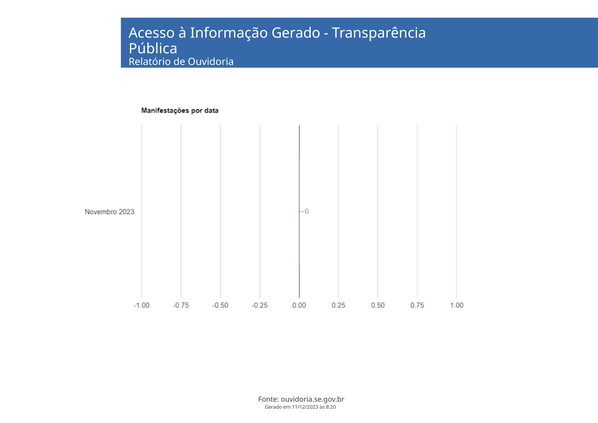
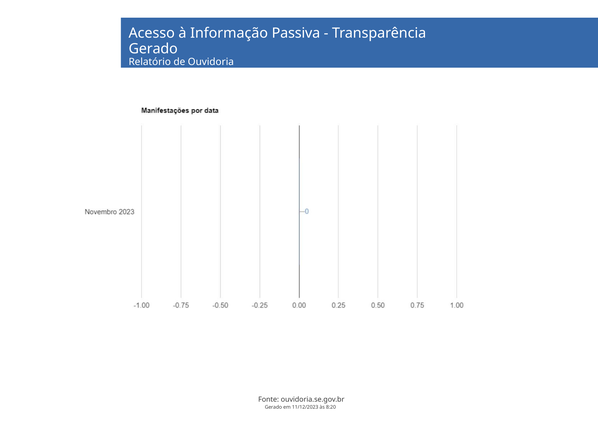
Informação Gerado: Gerado -> Passiva (296, 33)
Pública: Pública -> Gerado (153, 49)
